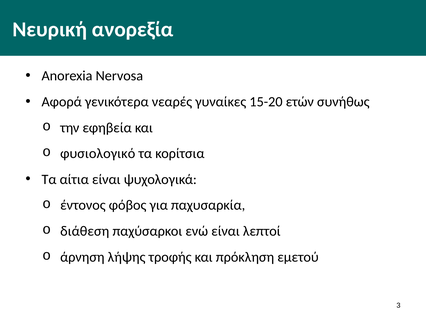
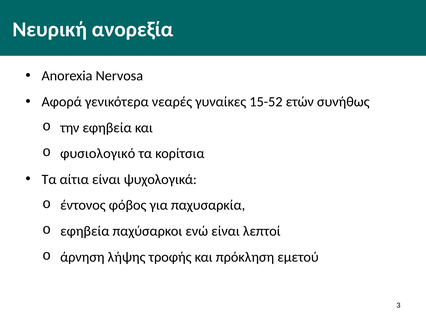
15-20: 15-20 -> 15-52 (266, 102)
διάθεση: διάθεση -> εφηβεία (85, 231)
